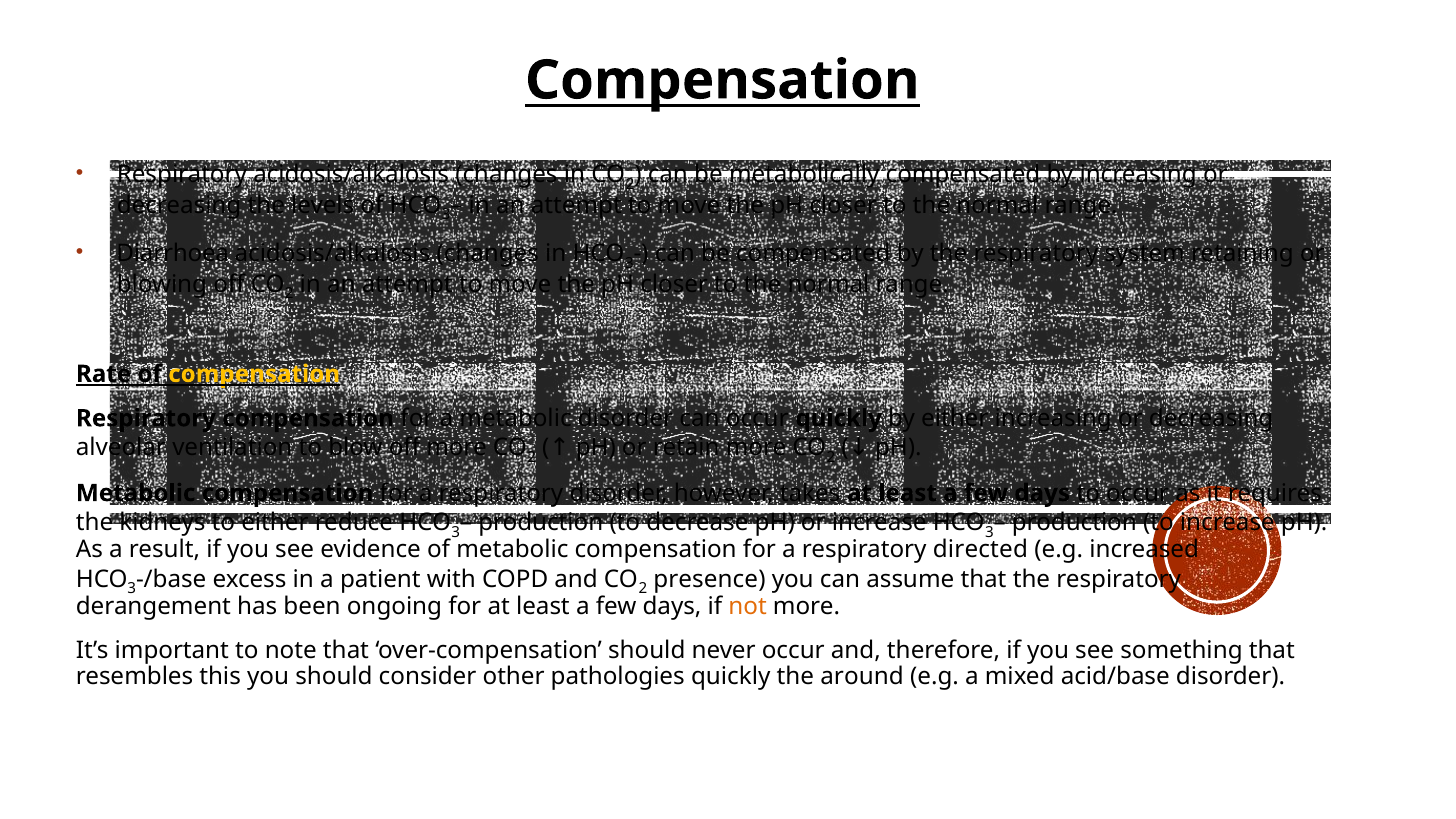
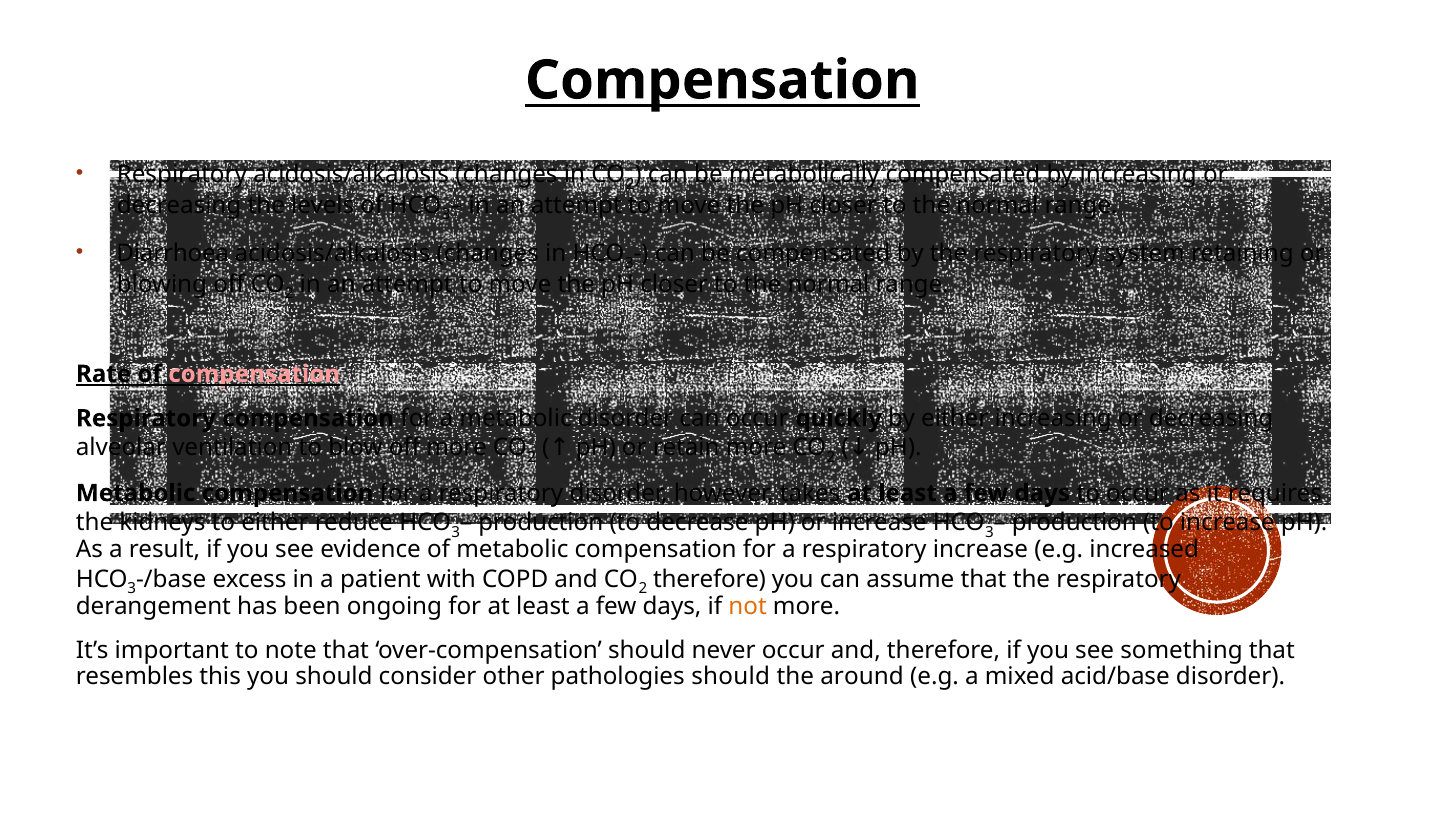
compensation colour: yellow -> pink (254, 374)
respiratory directed: directed -> increase (980, 550)
presence: presence -> therefore (710, 579)
pathologies quickly: quickly -> should (731, 677)
